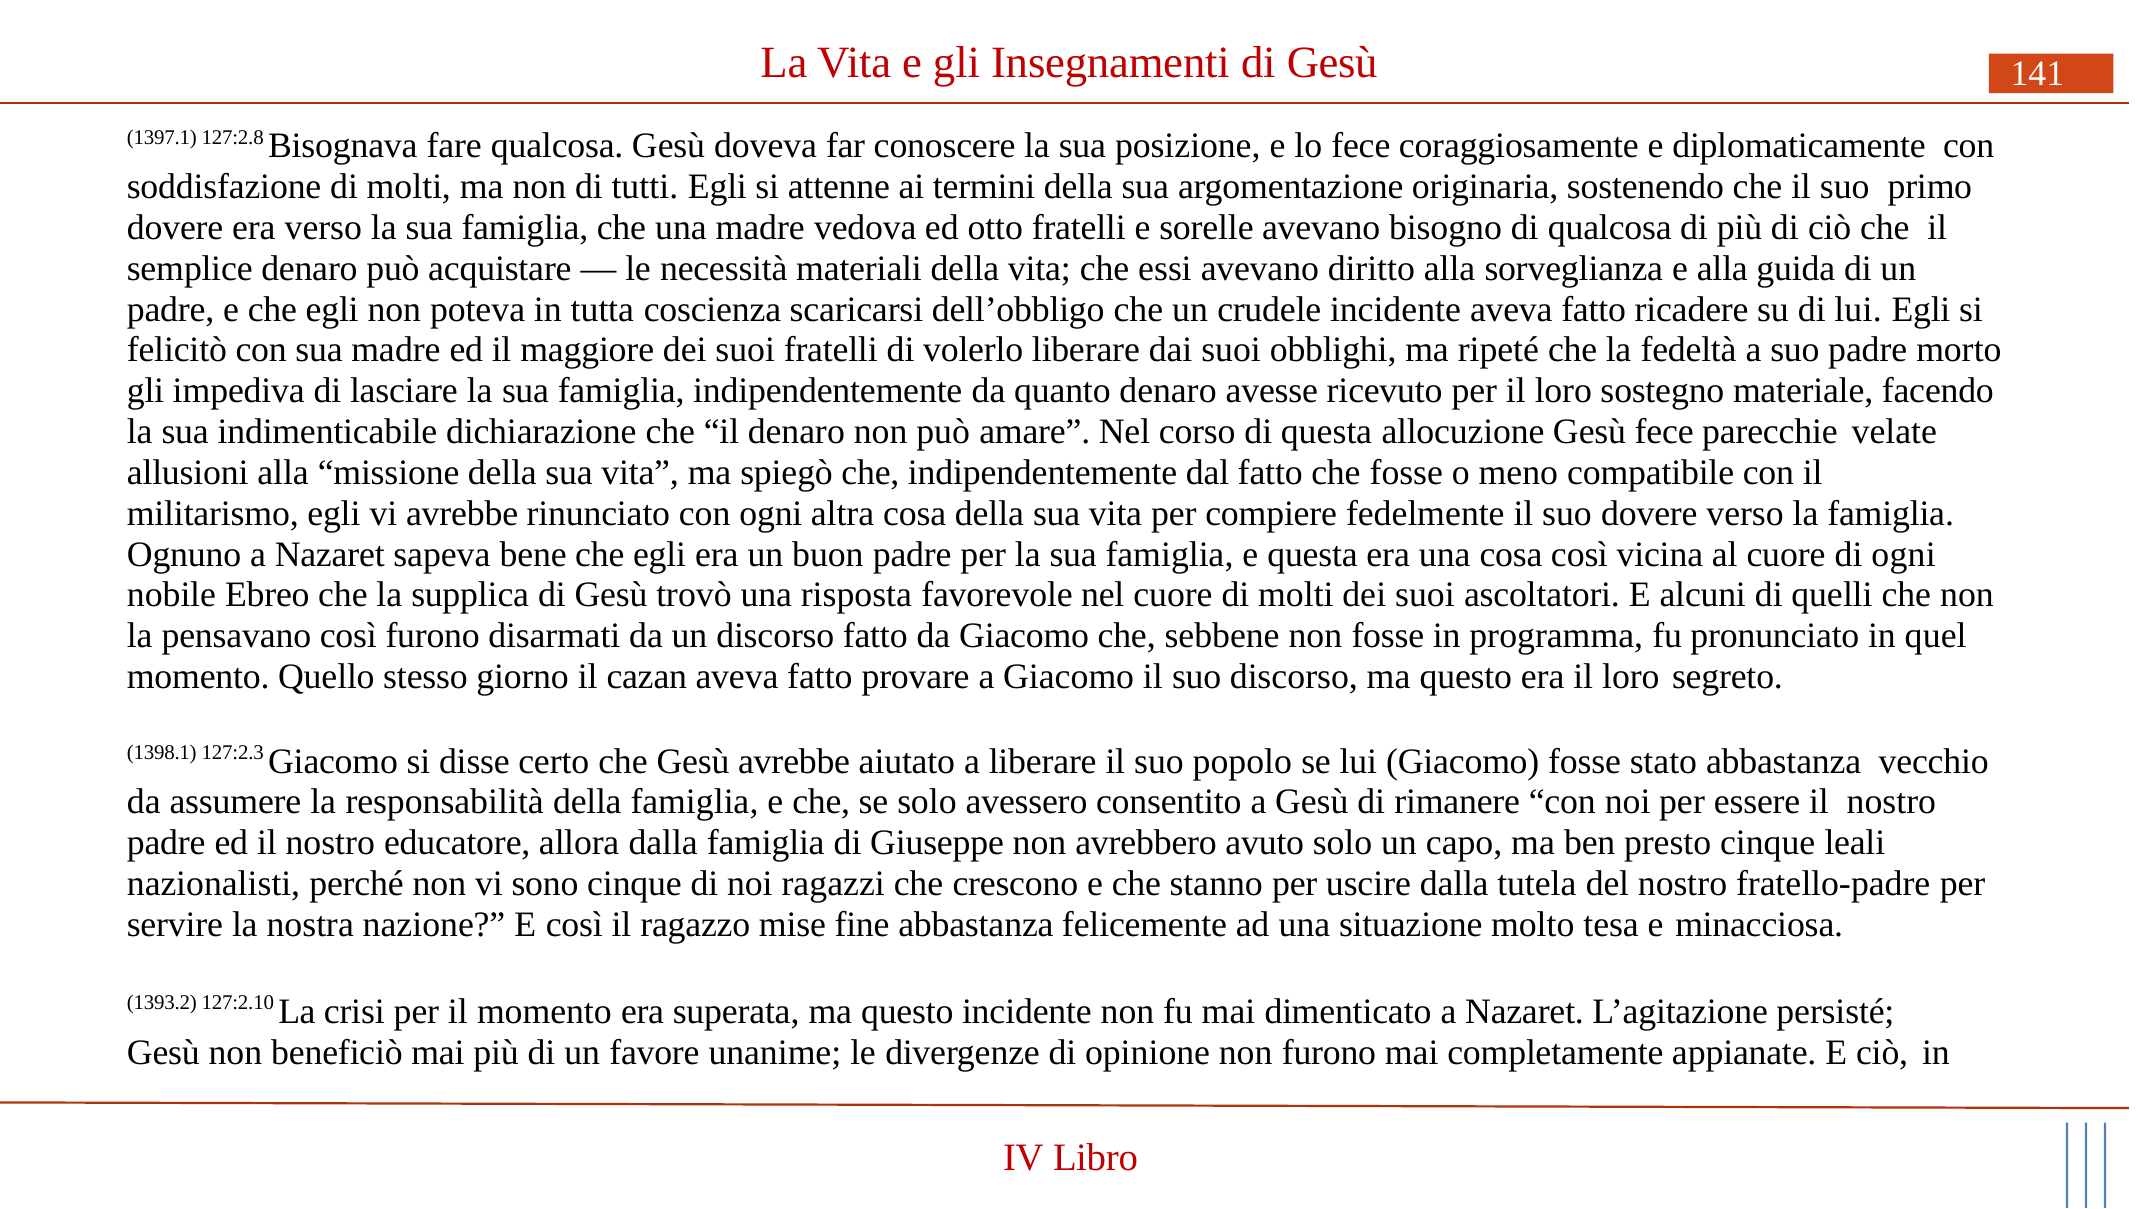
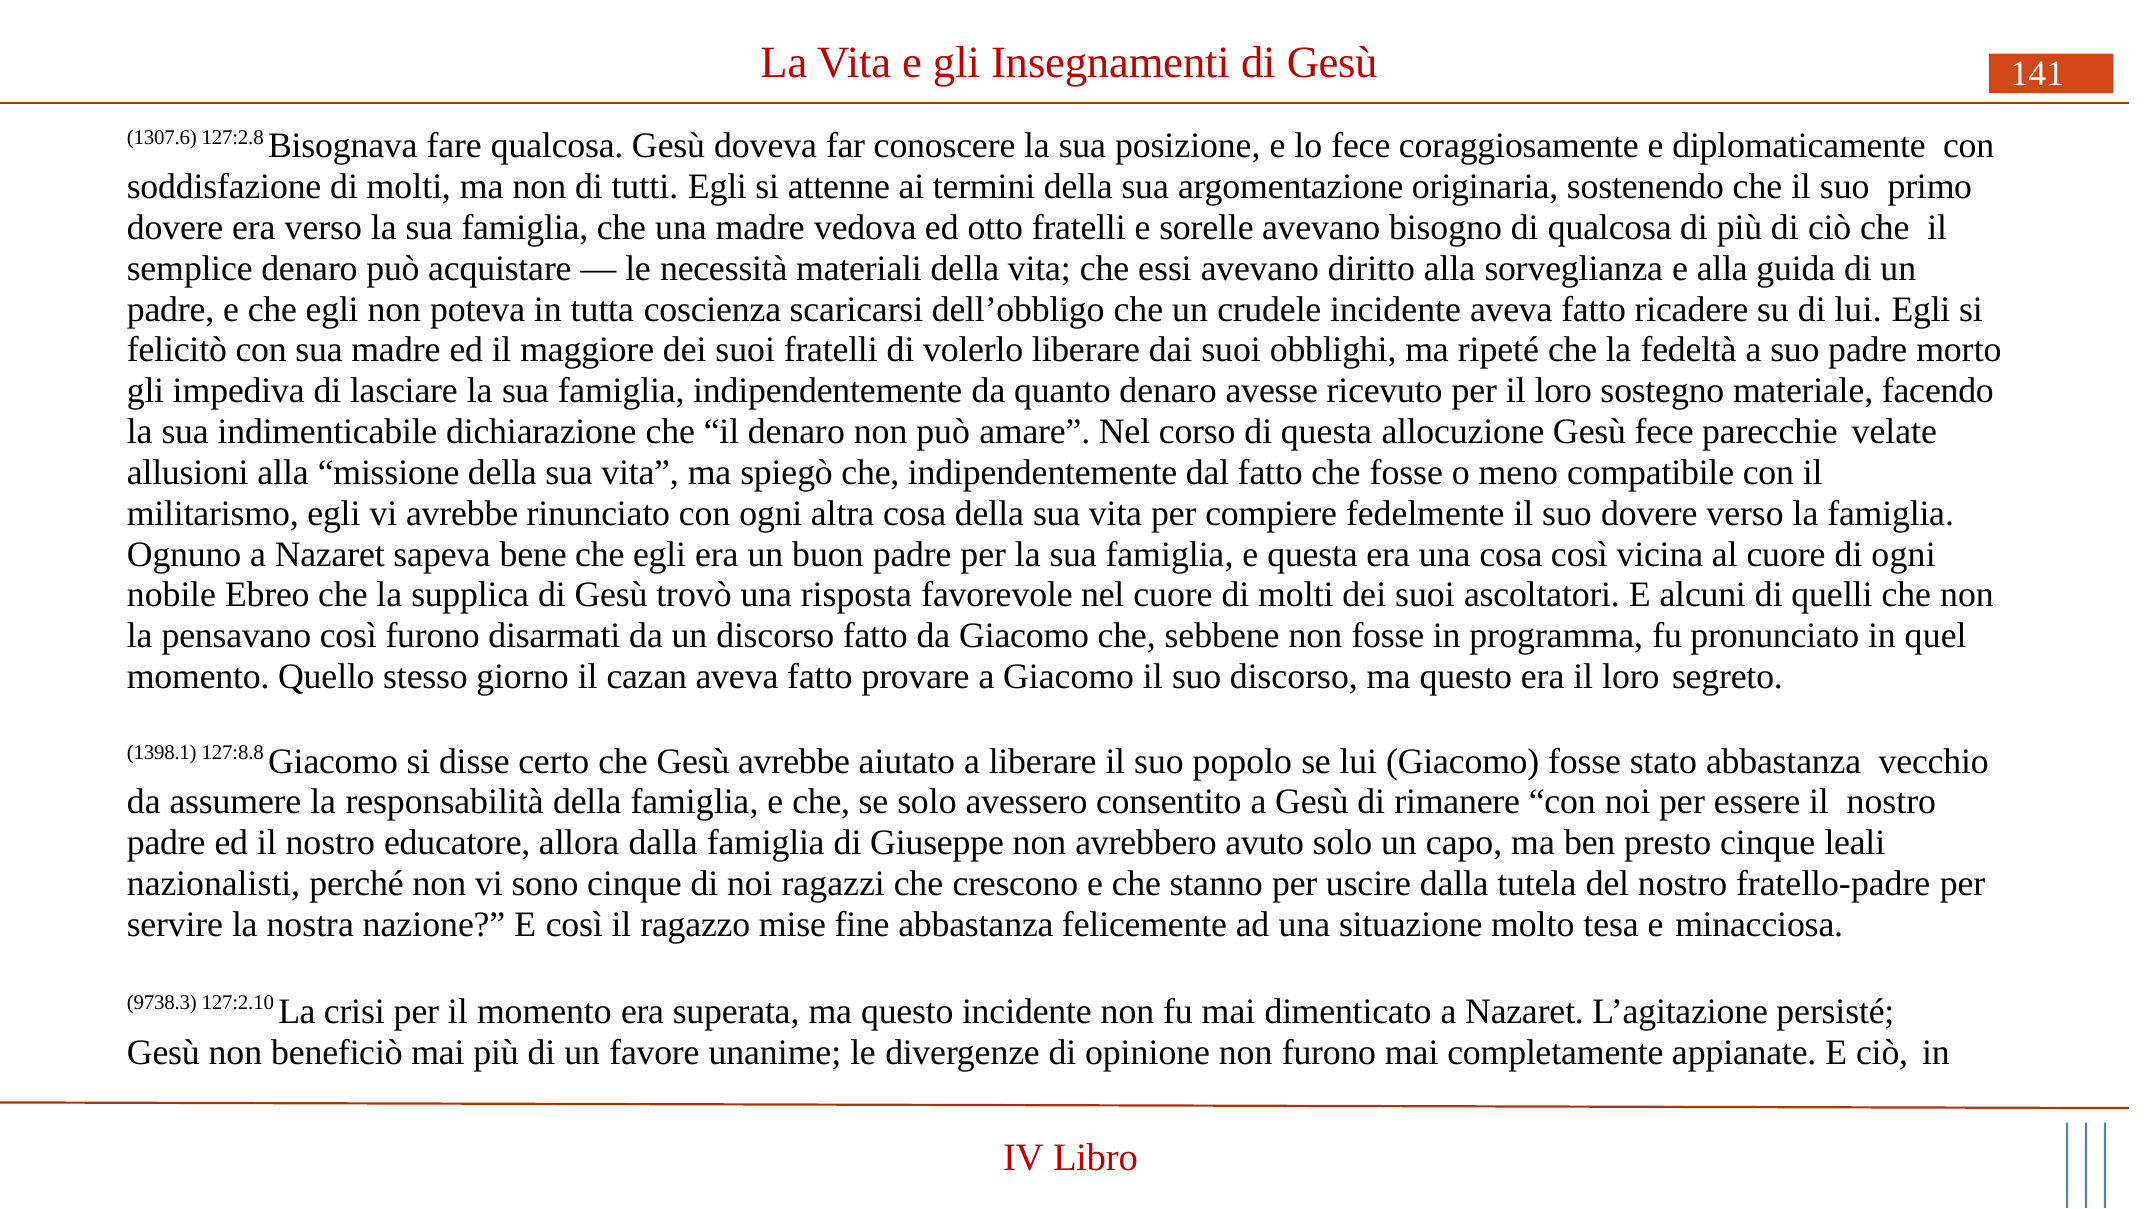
1397.1: 1397.1 -> 1307.6 (162, 137)
127:2.3: 127:2.3 -> 127:8.8 (233, 753)
1393.2: 1393.2 -> 9738.3 (162, 1003)
